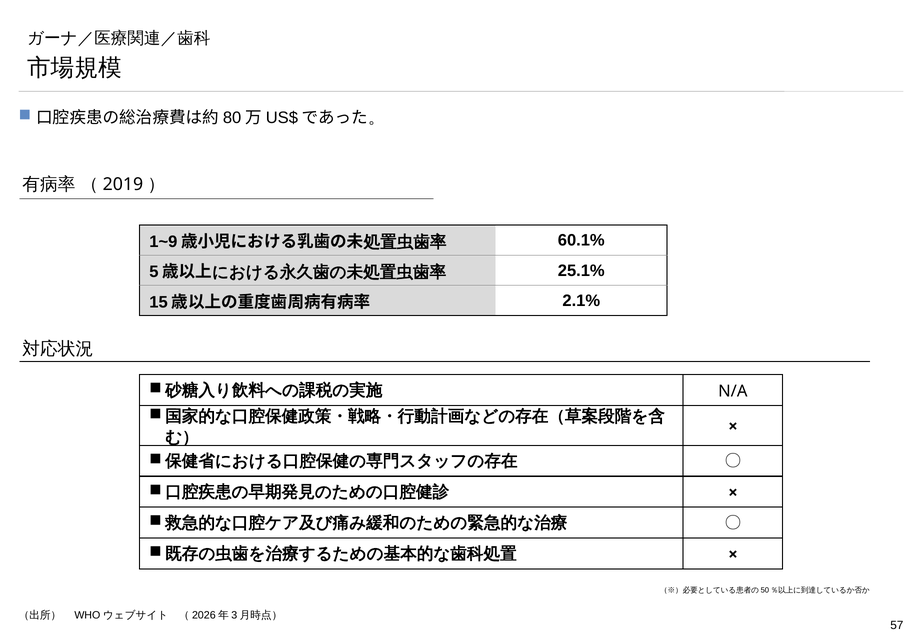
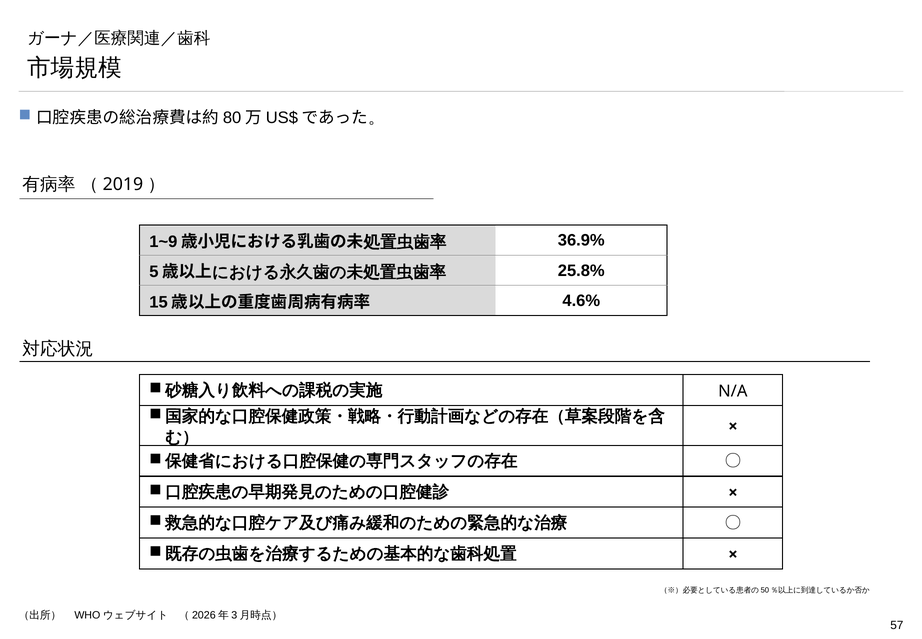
60.1%: 60.1% -> 36.9% (581, 240)
25.1%: 25.1% -> 25.8% (581, 270)
2.1%: 2.1% -> 4.6% (581, 300)
